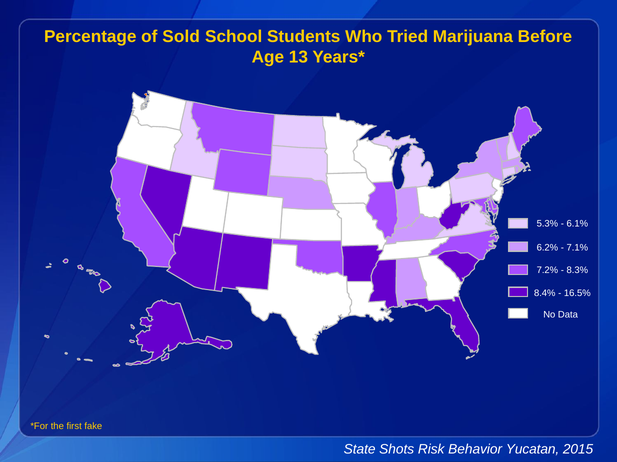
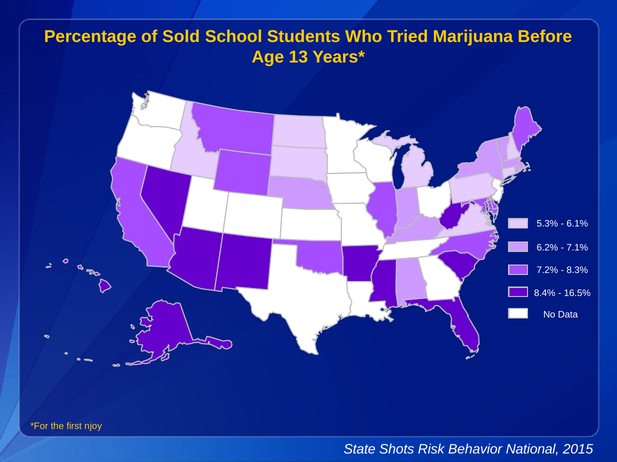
fake: fake -> njoy (93, 427)
Yucatan: Yucatan -> National (533, 450)
